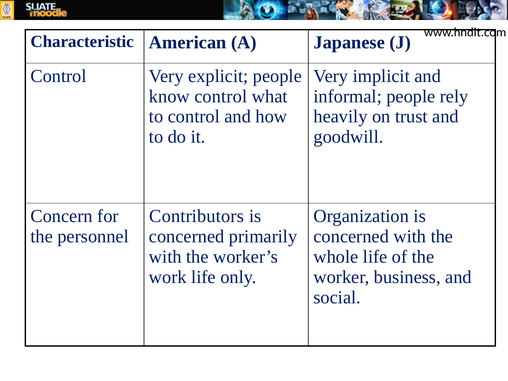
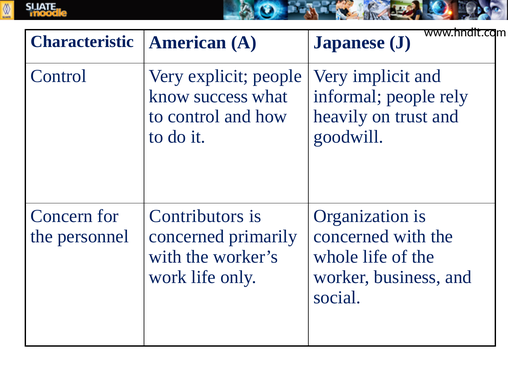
know control: control -> success (221, 96)
